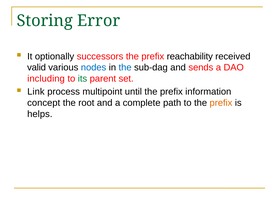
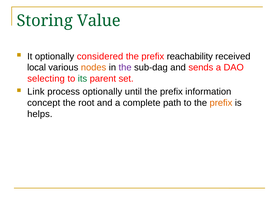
Error: Error -> Value (99, 21)
successors: successors -> considered (100, 56)
valid: valid -> local (37, 68)
nodes colour: blue -> orange (94, 68)
the colour: blue -> purple (125, 68)
including: including -> selecting (46, 79)
process multipoint: multipoint -> optionally (102, 92)
